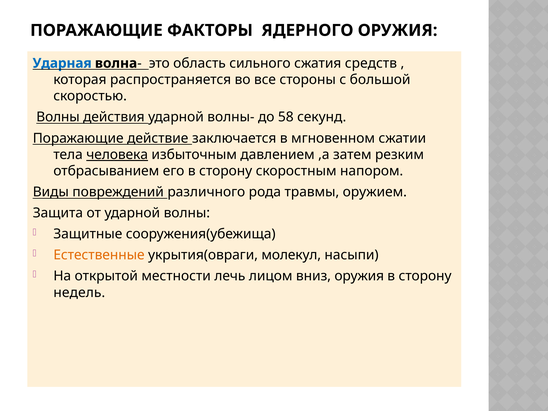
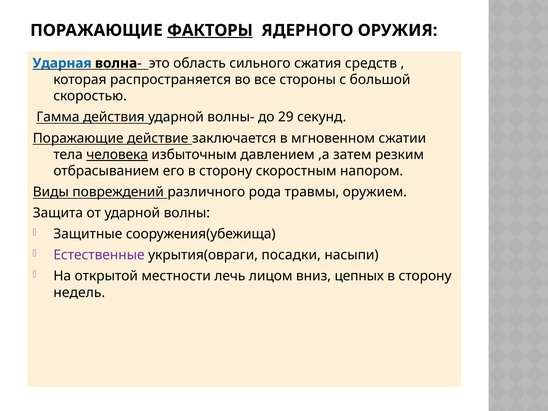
ФАКТОРЫ underline: none -> present (210, 30)
Волны: Волны -> Гамма (58, 117)
58: 58 -> 29 (286, 117)
Естественные colour: orange -> purple (99, 255)
молекул: молекул -> посадки (291, 255)
вниз оружия: оружия -> цепных (359, 276)
